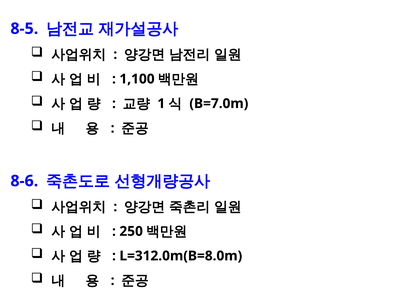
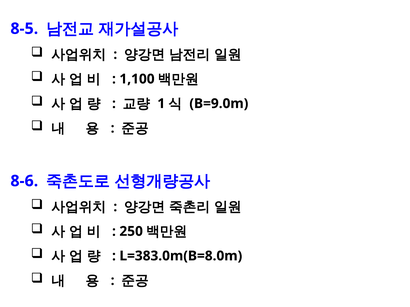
B=7.0m: B=7.0m -> B=9.0m (219, 104)
L=312.0m(B=8.0m: L=312.0m(B=8.0m -> L=383.0m(B=8.0m (181, 256)
